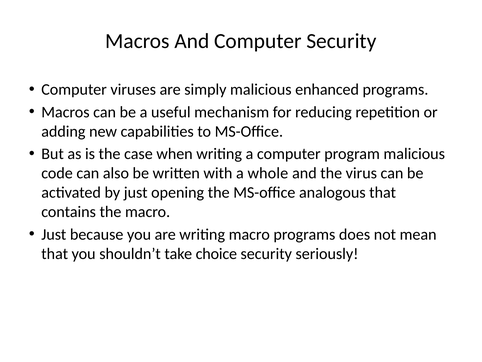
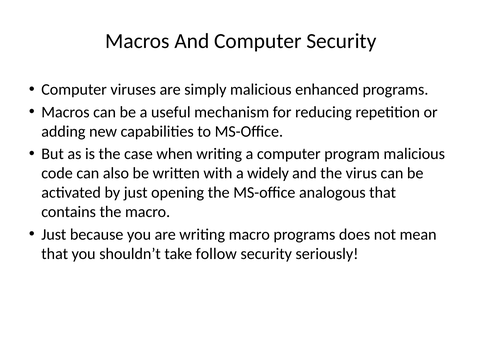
whole: whole -> widely (268, 173)
choice: choice -> follow (216, 253)
